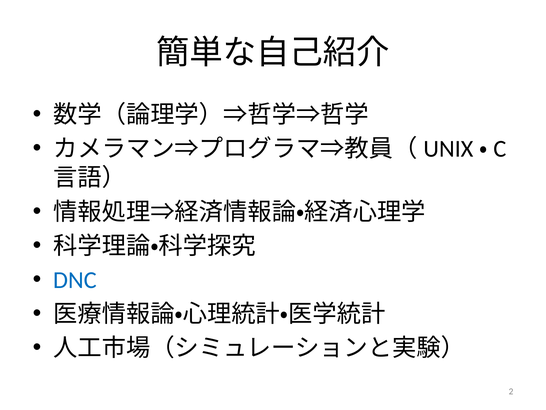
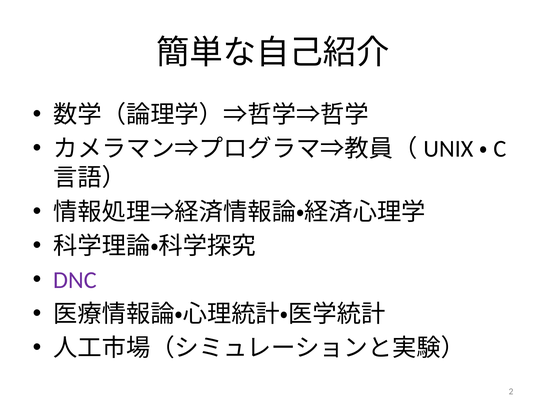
DNC colour: blue -> purple (75, 280)
